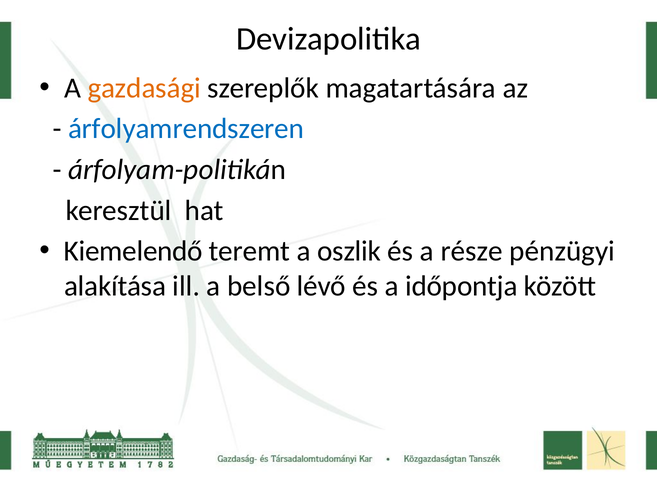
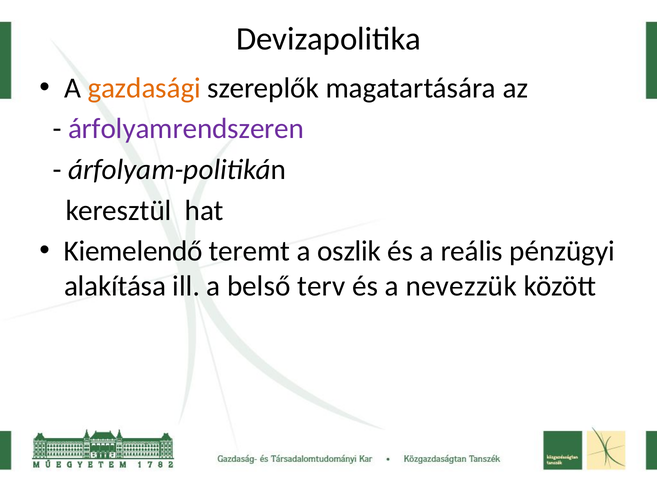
árfolyamrendszeren colour: blue -> purple (186, 129)
része: része -> reális (472, 252)
lévő: lévő -> terv (321, 287)
időpontja: időpontja -> nevezzük (461, 287)
